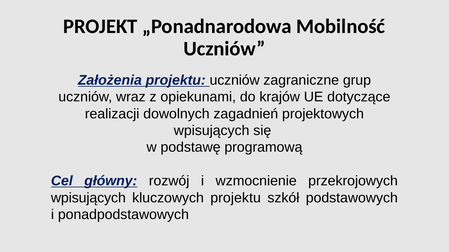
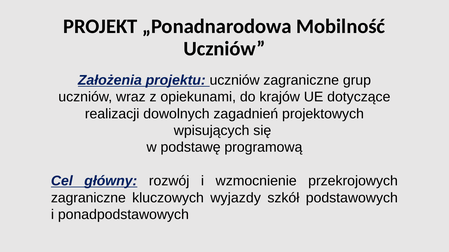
wpisujących: wpisujących -> zagraniczne (88, 198)
kluczowych projektu: projektu -> wyjazdy (236, 198)
